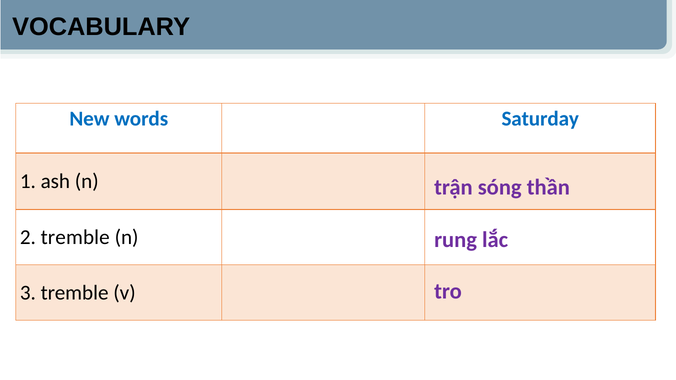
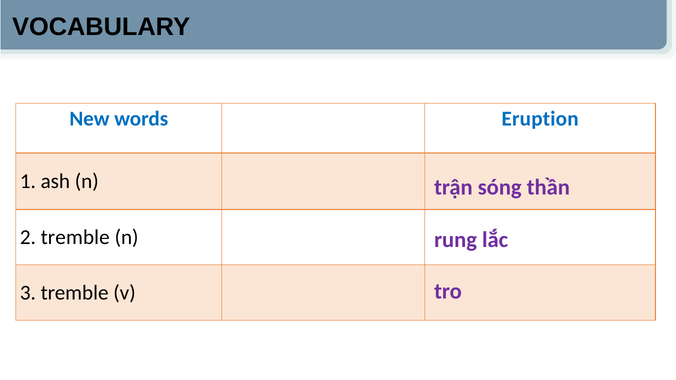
Saturday: Saturday -> Eruption (540, 119)
